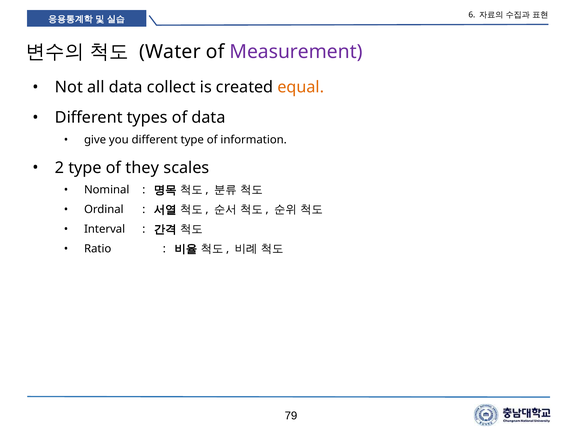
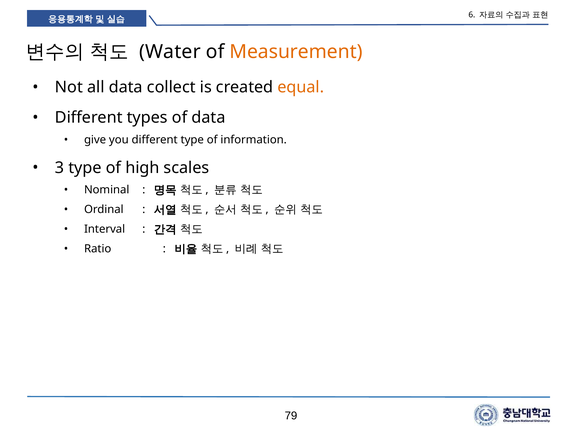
Measurement colour: purple -> orange (296, 52)
2: 2 -> 3 (60, 168)
they: they -> high (142, 168)
